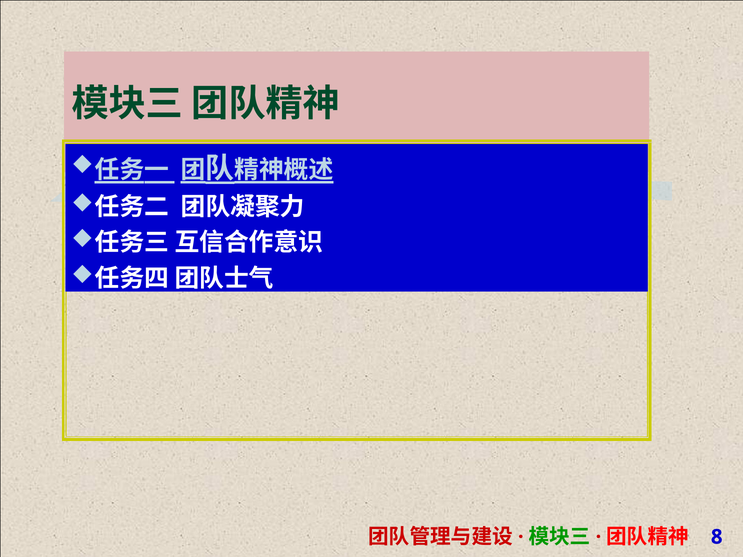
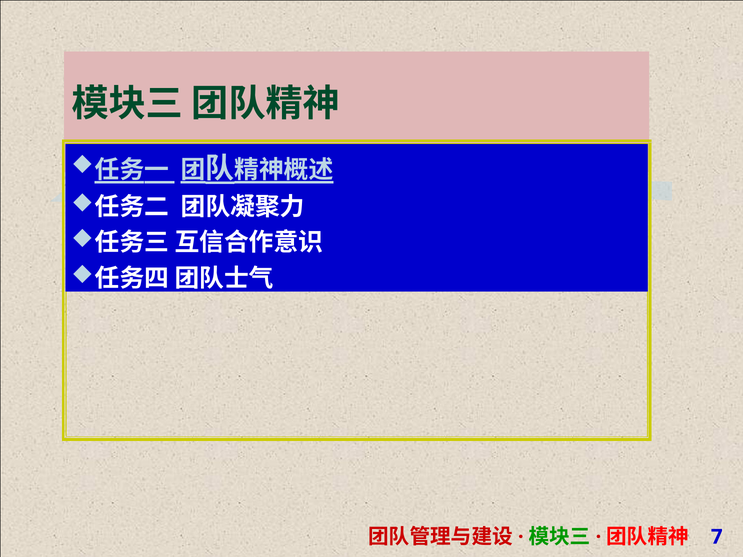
8: 8 -> 7 (717, 537)
